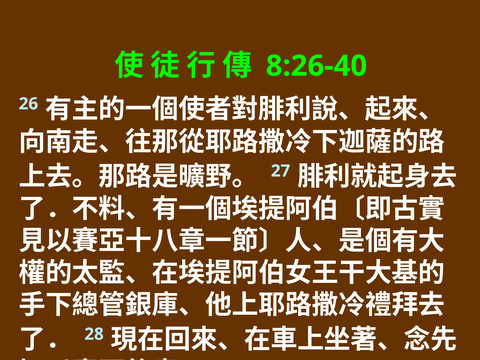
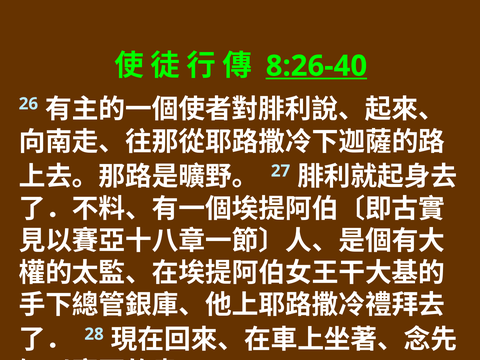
8:26-40 underline: none -> present (316, 66)
